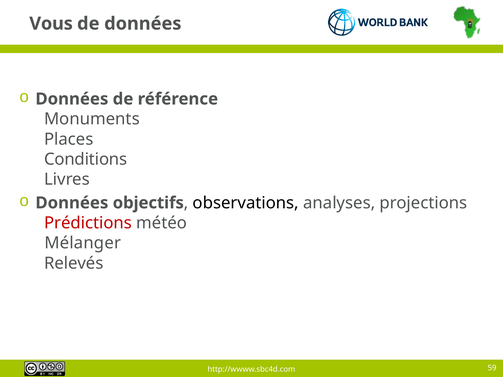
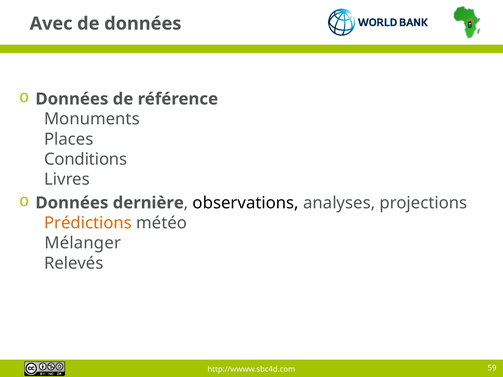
Vous: Vous -> Avec (51, 24)
objectifs: objectifs -> dernière (148, 203)
Prédictions colour: red -> orange (88, 223)
